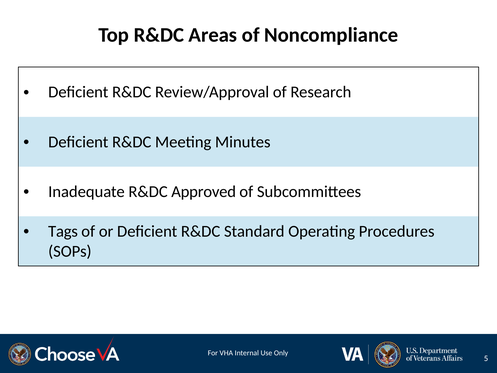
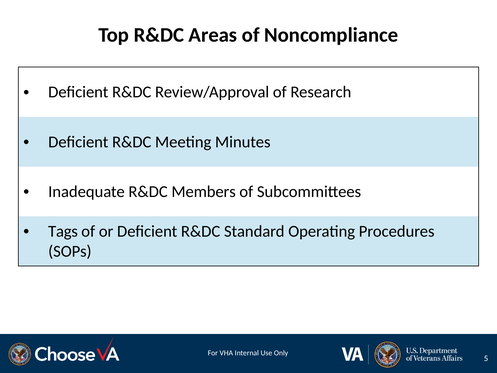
Approved: Approved -> Members (204, 191)
